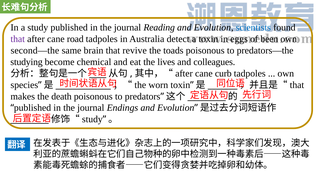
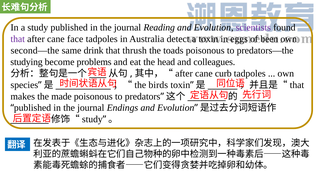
scientists colour: blue -> purple (253, 27)
road: road -> face (75, 39)
brain: brain -> drink (94, 50)
revive: revive -> thrush (135, 50)
chemical: chemical -> problems (94, 62)
lives: lives -> head (166, 62)
worn: worn -> birds (158, 85)
death: death -> made (61, 96)
